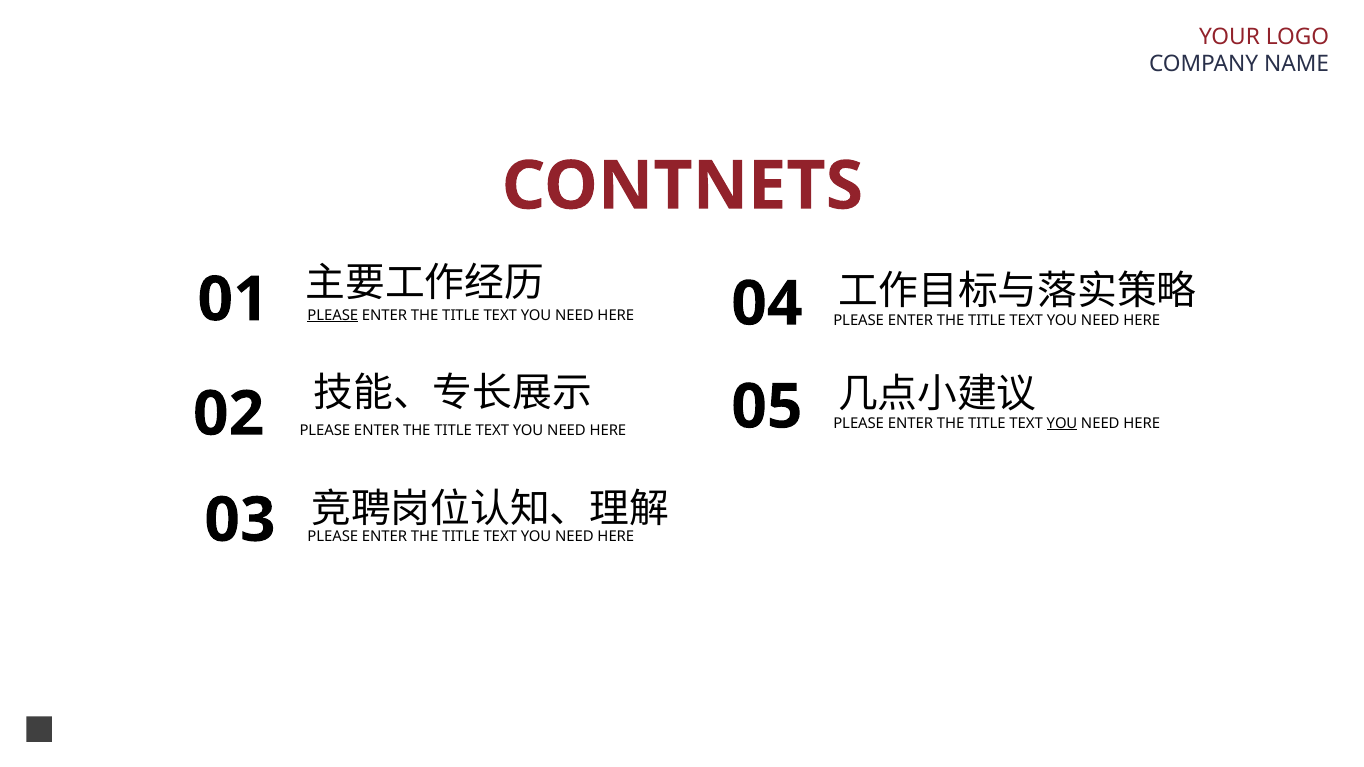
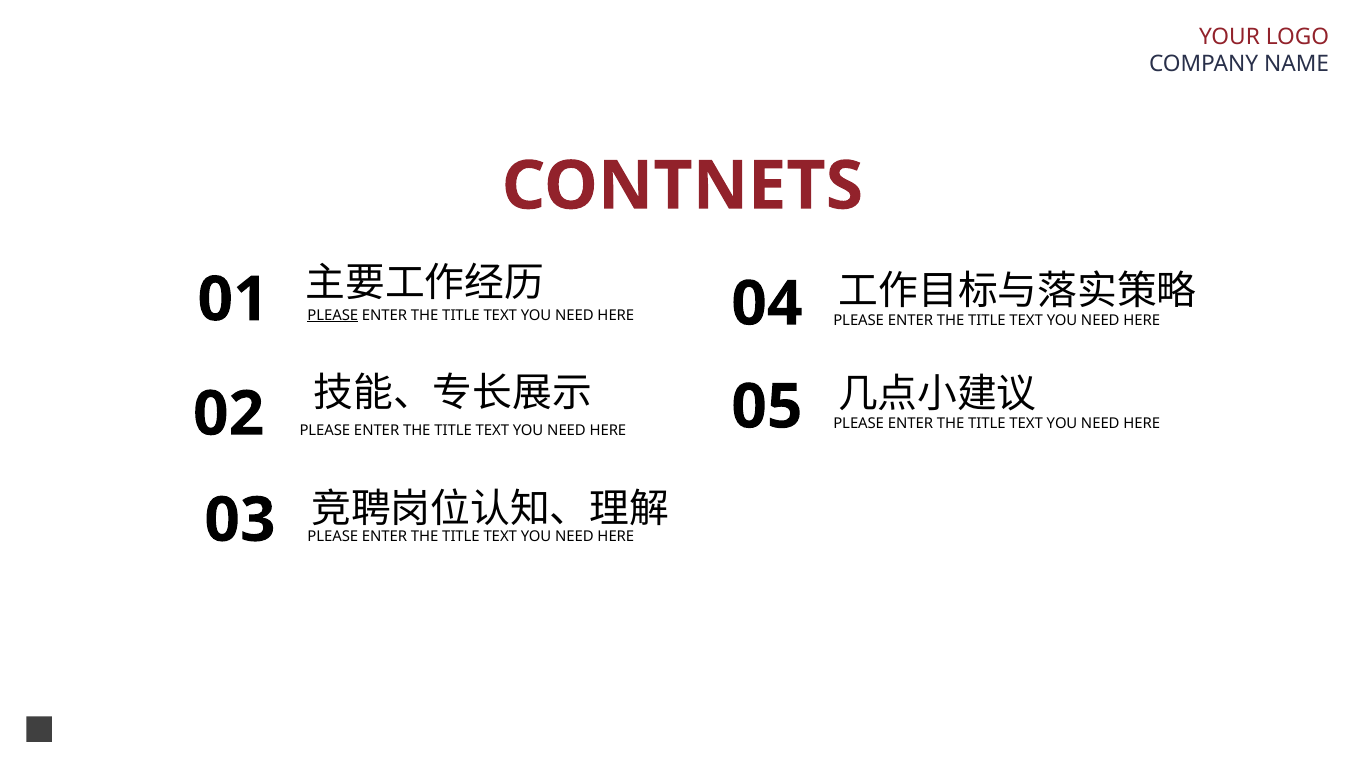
YOU underline: present -> none (1062, 423)
